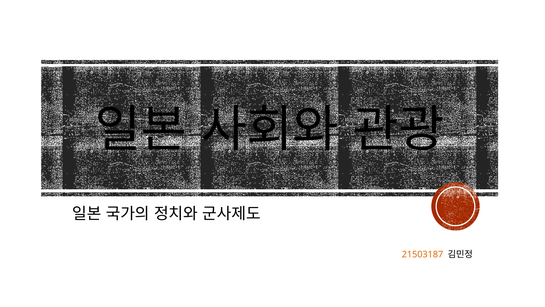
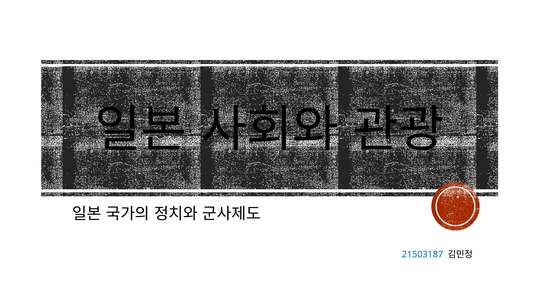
21503187 colour: orange -> blue (422, 254)
